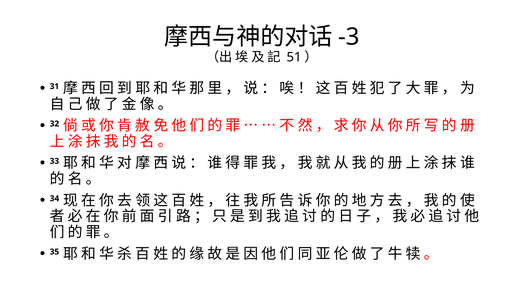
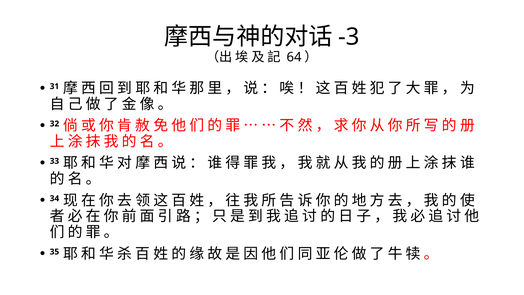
51: 51 -> 64 (294, 57)
